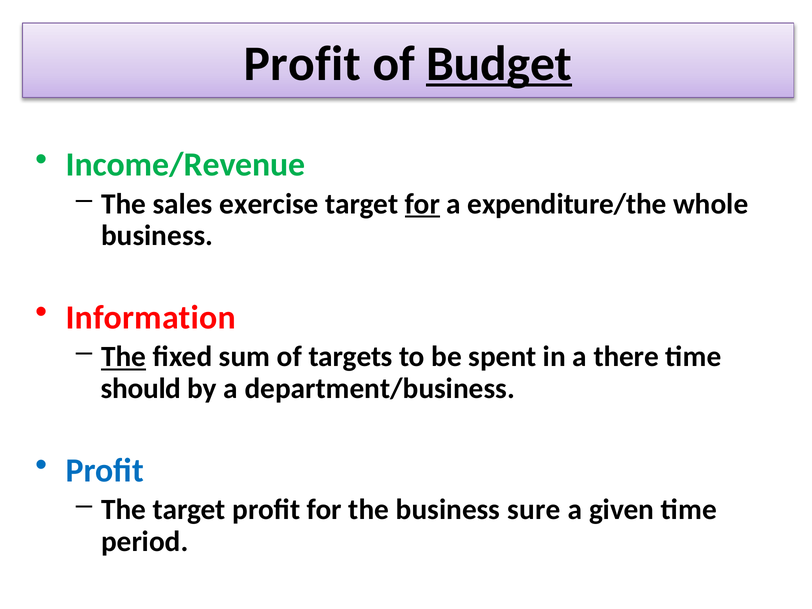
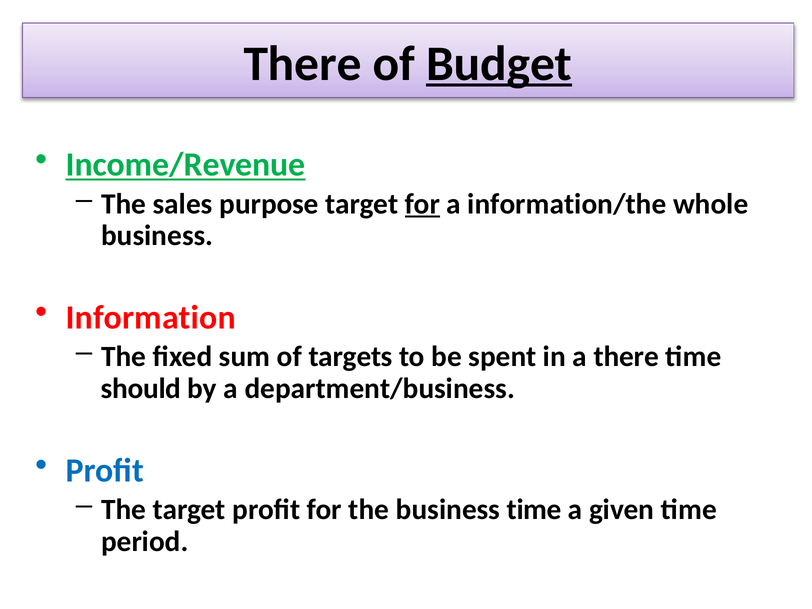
Profit: Profit -> There (303, 64)
Income/Revenue underline: none -> present (186, 165)
exercise: exercise -> purpose (269, 204)
expenditure/the: expenditure/the -> information/the (567, 204)
The underline: present -> none (124, 357)
business sure: sure -> time (534, 510)
